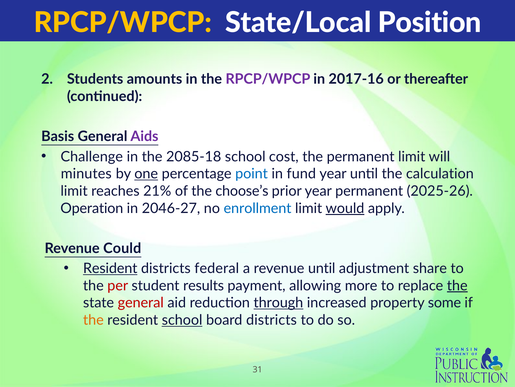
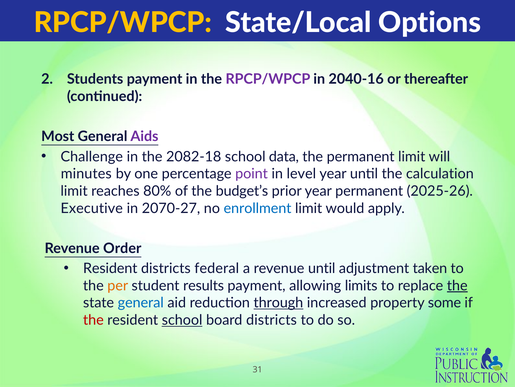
Position: Position -> Options (430, 23)
Students amounts: amounts -> payment (155, 79)
2017-16: 2017-16 -> 2040-16 (356, 79)
Basis: Basis -> Most (58, 136)
2085-18: 2085-18 -> 2082-18 (194, 156)
cost: cost -> data (284, 156)
one underline: present -> none (146, 174)
point colour: blue -> purple (252, 174)
fund: fund -> level (301, 174)
21%: 21% -> 80% (157, 191)
choose’s: choose’s -> budget’s (242, 191)
Operation: Operation -> Executive (92, 208)
2046-27: 2046-27 -> 2070-27 (171, 208)
would underline: present -> none (345, 208)
Could: Could -> Order (122, 248)
Resident underline: present -> none (110, 268)
share: share -> taken (430, 268)
per colour: red -> orange (118, 285)
more: more -> limits (361, 285)
general colour: red -> blue (141, 302)
the colour: orange -> red (93, 319)
